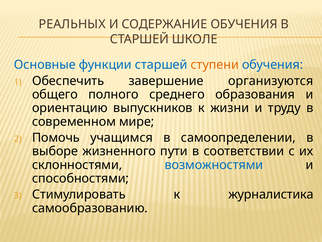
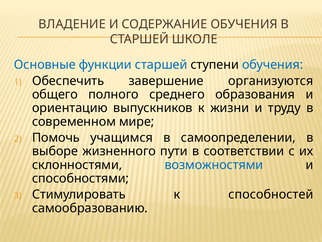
РЕАЛЬНЫХ: РЕАЛЬНЫХ -> ВЛАДЕНИЕ (72, 24)
ступени colour: orange -> black (215, 65)
журналистика: журналистика -> способностей (271, 194)
